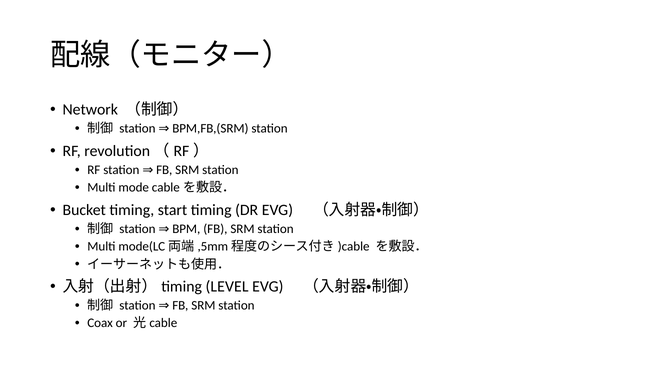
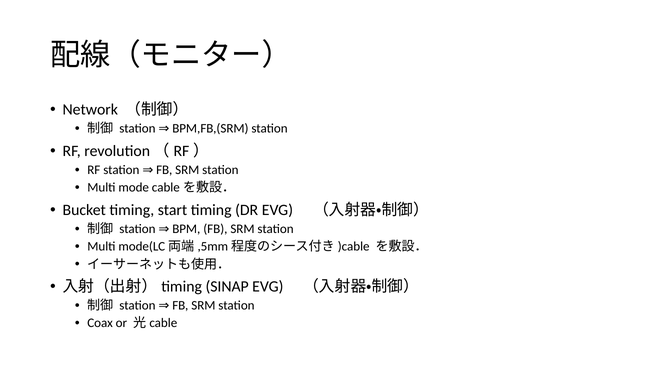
LEVEL: LEVEL -> SINAP (227, 286)
